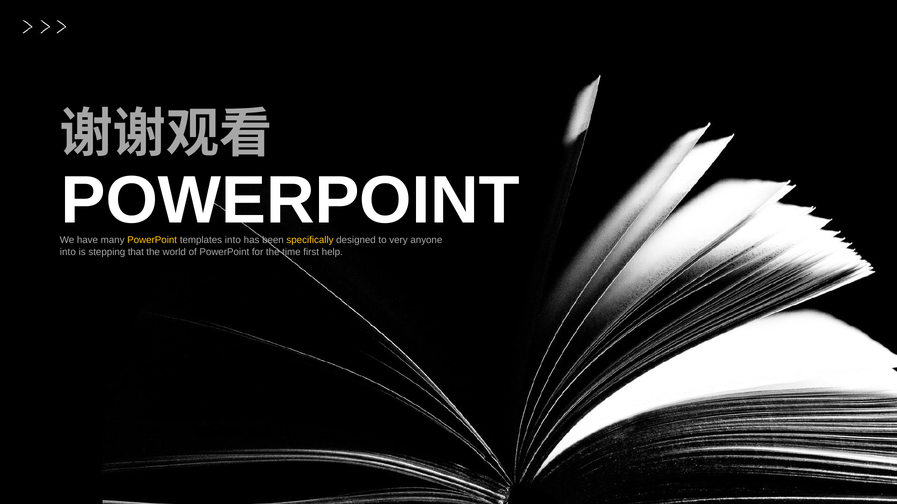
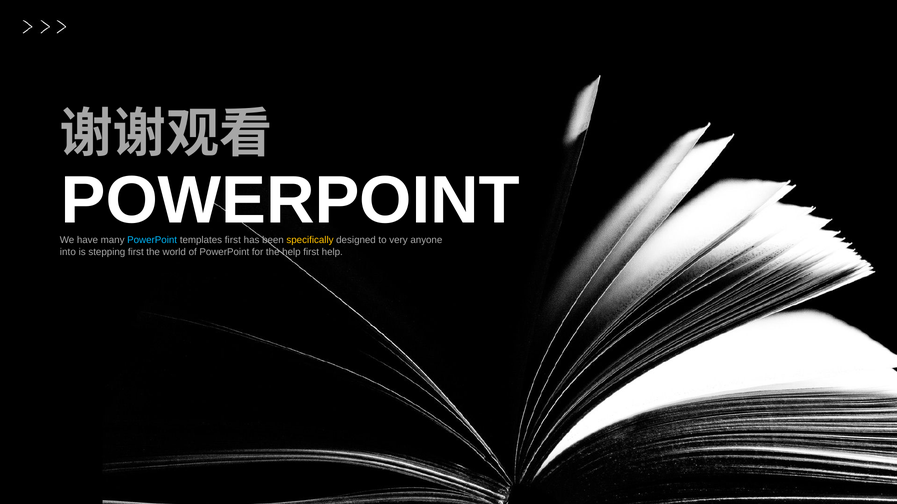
PowerPoint colour: yellow -> light blue (152, 240)
templates into: into -> first (233, 240)
stepping that: that -> first (136, 252)
the time: time -> help (291, 252)
